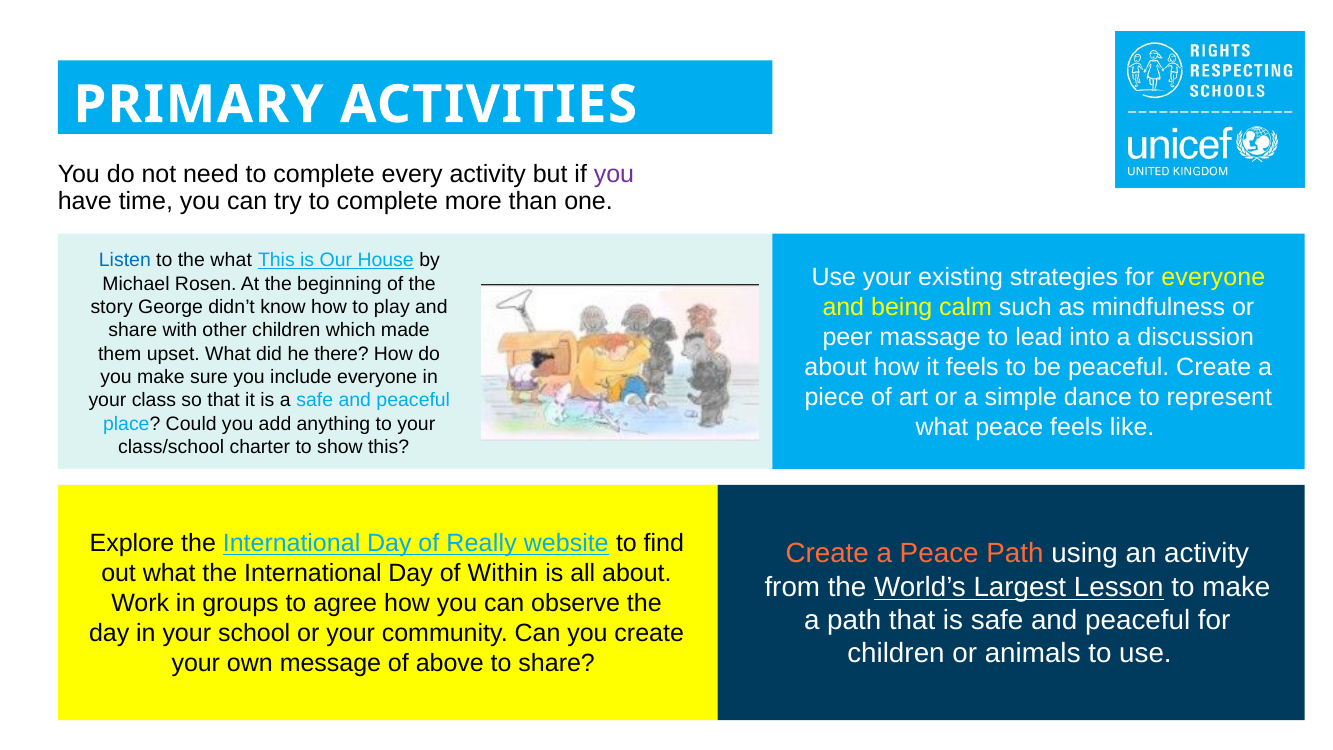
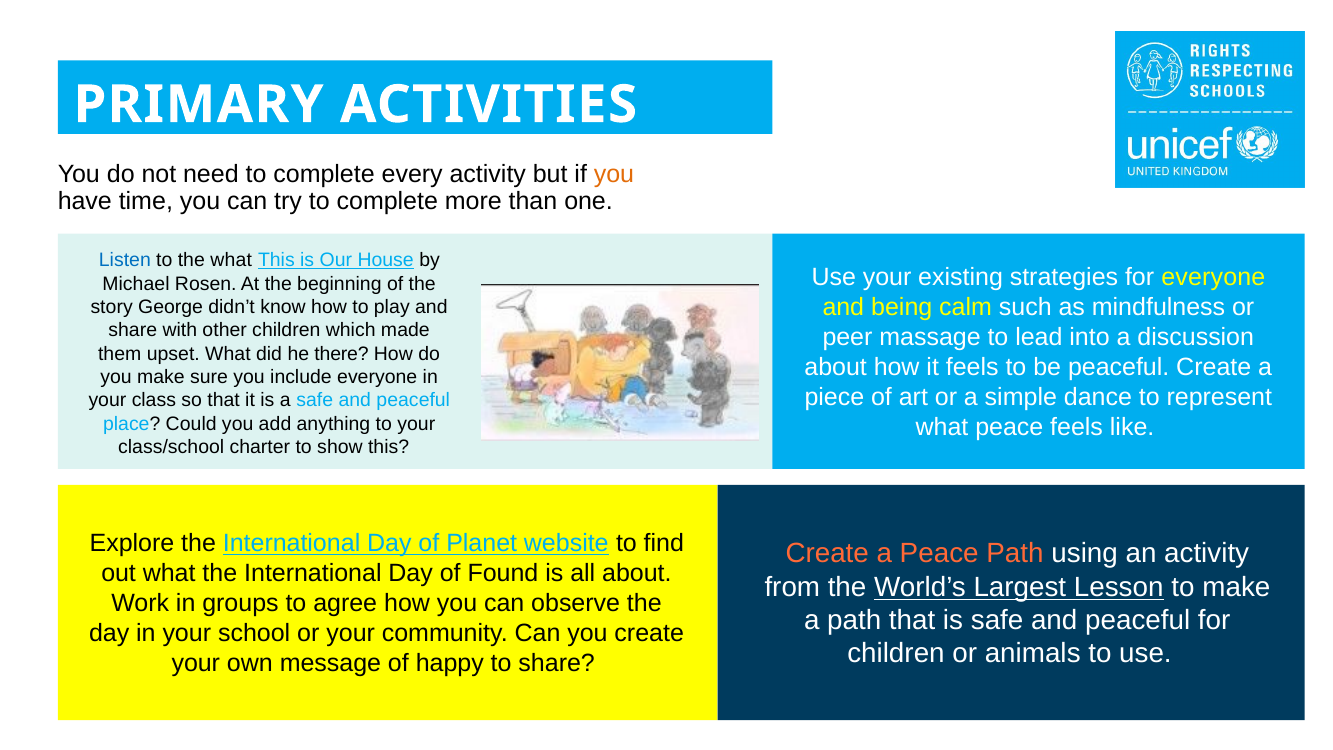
you colour: purple -> orange (614, 174)
Really: Really -> Planet (482, 543)
Within: Within -> Found (503, 573)
above: above -> happy (450, 663)
